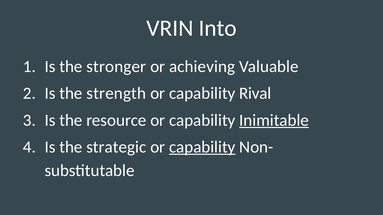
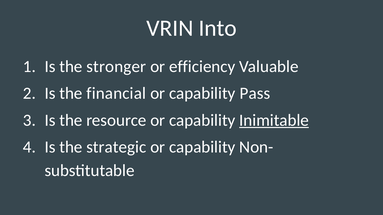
achieving: achieving -> efficiency (202, 67)
strength: strength -> financial (116, 94)
Rival: Rival -> Pass (255, 94)
capability underline: present -> none (202, 147)
